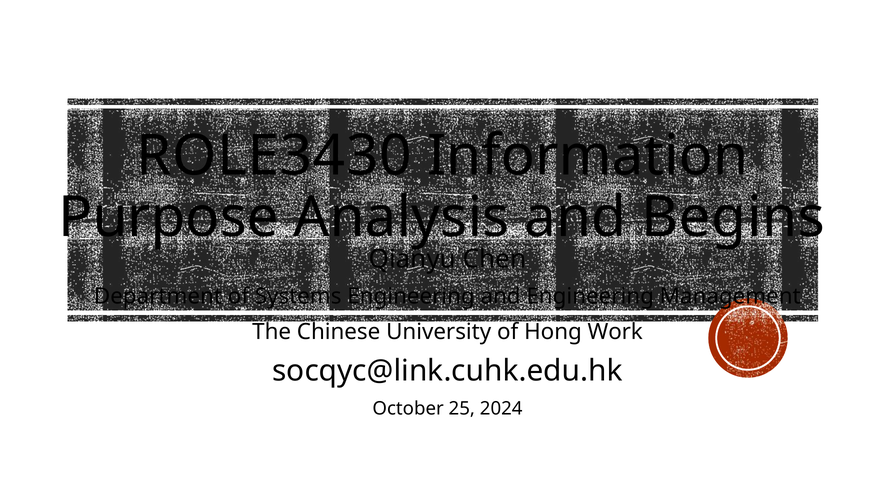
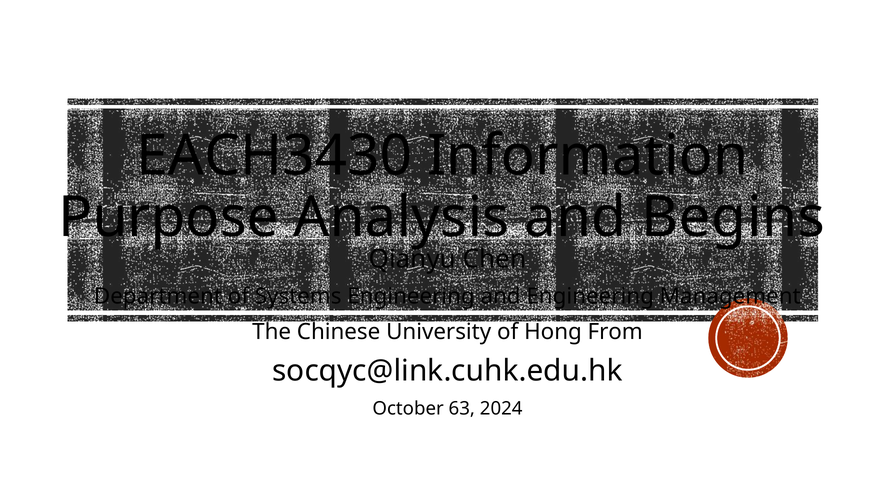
ROLE3430: ROLE3430 -> EACH3430 (274, 156)
Work: Work -> From (615, 332)
25: 25 -> 63 (462, 409)
